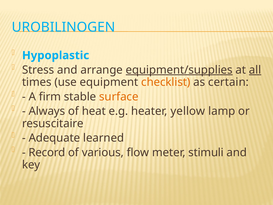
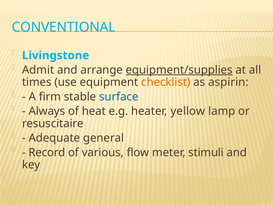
UROBILINOGEN: UROBILINOGEN -> CONVENTIONAL (64, 27)
Hypoplastic: Hypoplastic -> Livingstone (56, 55)
Stress: Stress -> Admit (38, 70)
all underline: present -> none (255, 70)
certain: certain -> aspirin (228, 82)
surface colour: orange -> blue (119, 97)
learned: learned -> general (104, 138)
